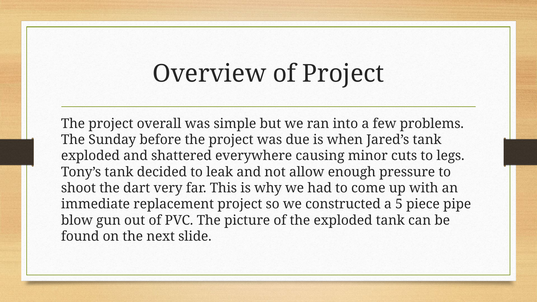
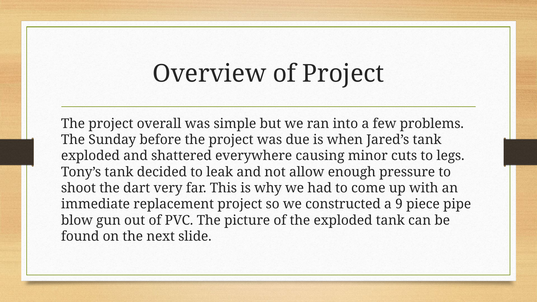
5: 5 -> 9 (399, 204)
